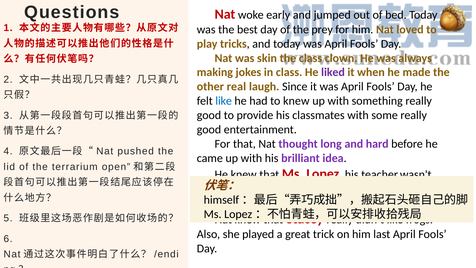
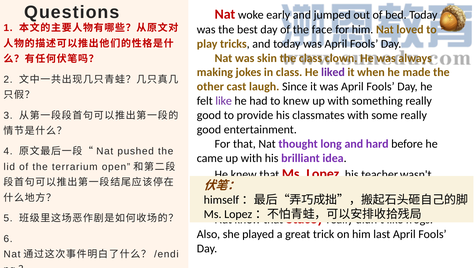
prey: prey -> face (322, 29)
real: real -> cast (236, 87)
like colour: blue -> purple (224, 101)
